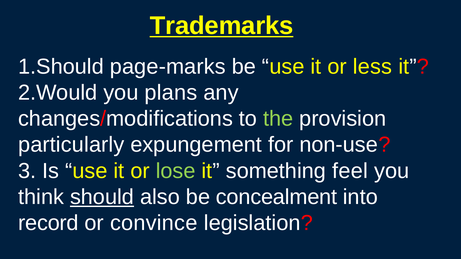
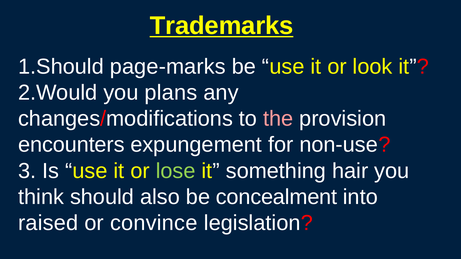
less: less -> look (373, 67)
the colour: light green -> pink (278, 119)
particularly: particularly -> encounters (71, 145)
feel: feel -> hair (350, 171)
should underline: present -> none (102, 197)
record: record -> raised (48, 223)
